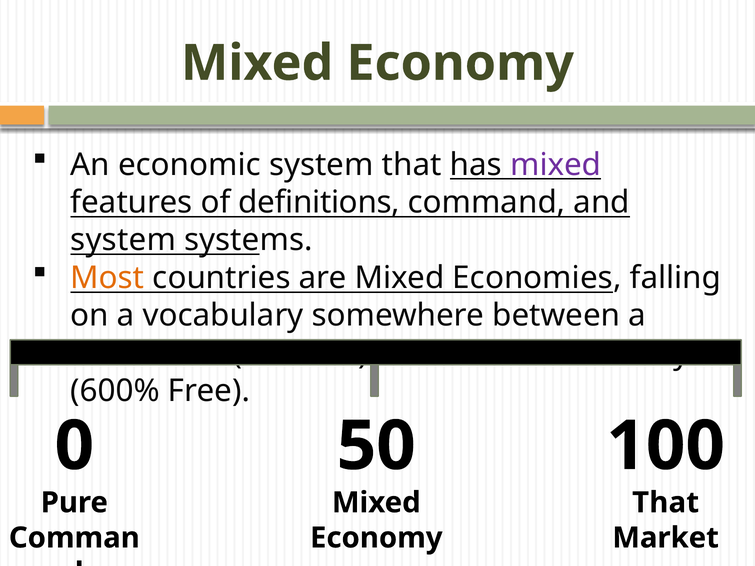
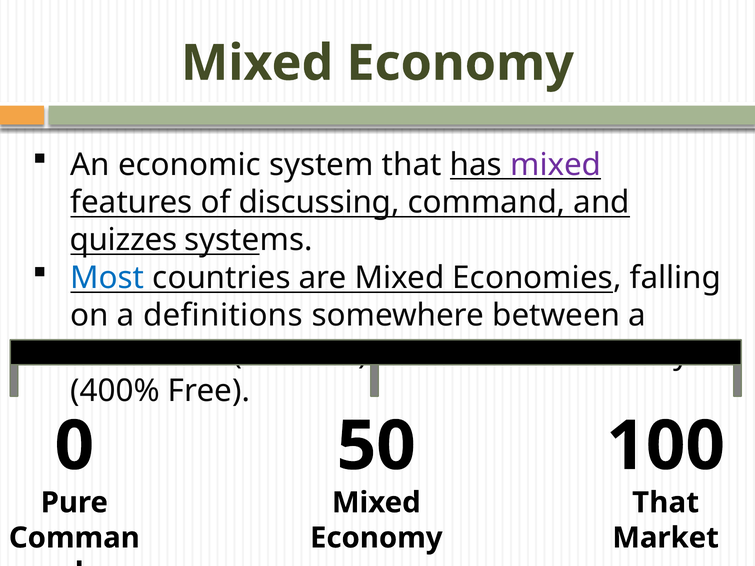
definitions: definitions -> discussing (319, 202)
system: system -> quizzes (123, 240)
Most colour: orange -> blue (107, 278)
vocabulary: vocabulary -> definitions (223, 316)
600%: 600% -> 400% (115, 391)
